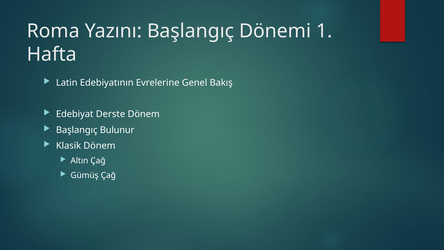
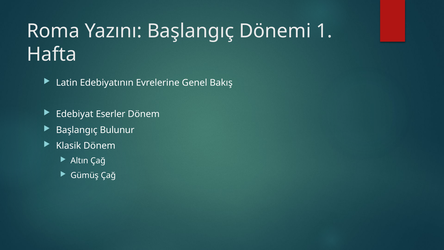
Derste: Derste -> Eserler (111, 114)
